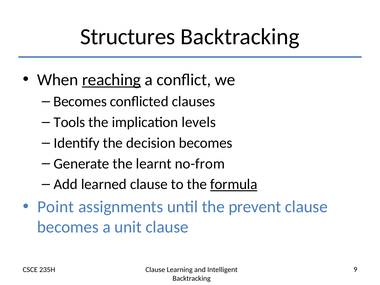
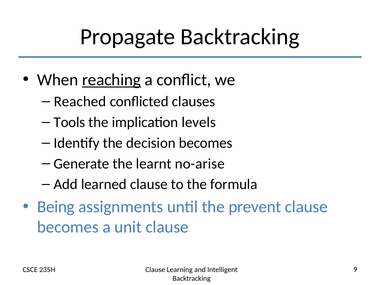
Structures: Structures -> Propagate (128, 37)
Becomes: Becomes -> Reached (80, 102)
no-from: no-from -> no-arise (200, 164)
formula underline: present -> none (234, 184)
Point: Point -> Being (56, 207)
